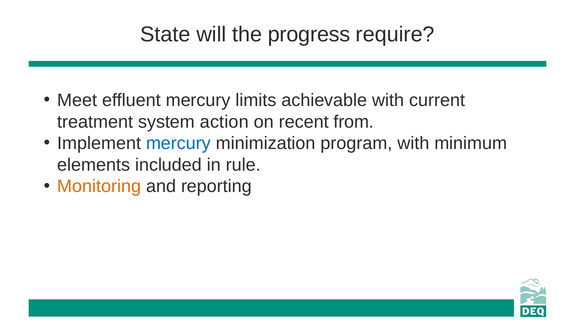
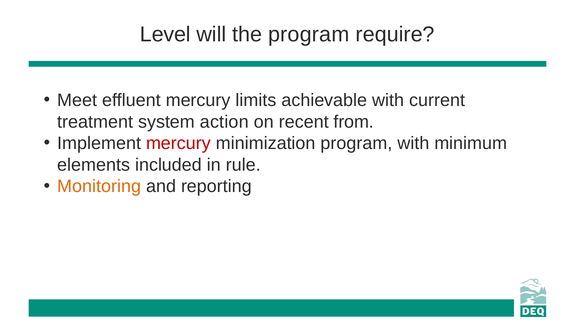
State: State -> Level (165, 35)
the progress: progress -> program (309, 35)
mercury colour: blue -> red (178, 144)
